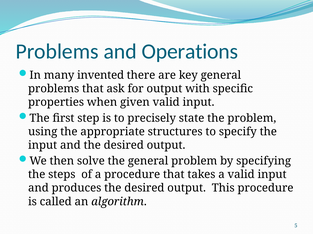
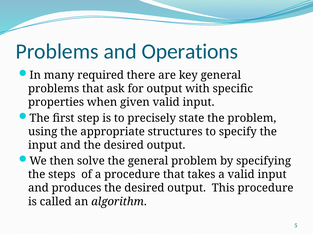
invented: invented -> required (101, 75)
